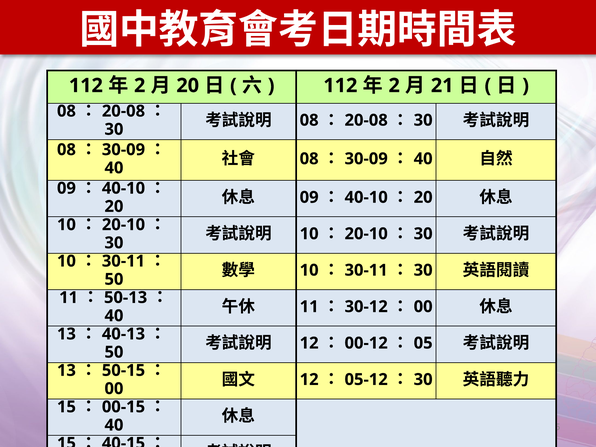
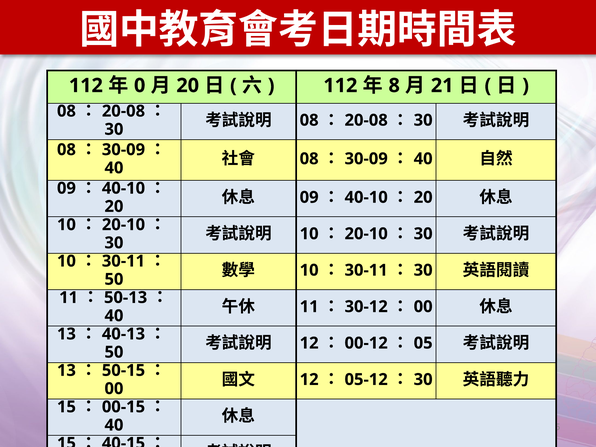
2: 2 -> 0 (140, 86)
2: 2 -> 8 (394, 86)
